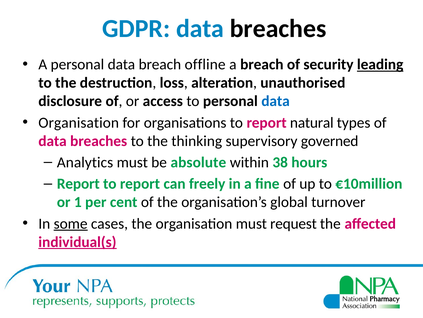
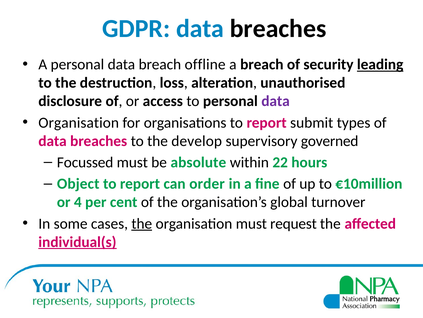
data colour: blue -> purple (276, 101)
natural: natural -> submit (312, 122)
thinking: thinking -> develop (197, 141)
Analytics: Analytics -> Focussed (85, 162)
38: 38 -> 22 (280, 162)
Report: Report -> Object (78, 183)
freely: freely -> order (207, 183)
1: 1 -> 4 (78, 202)
some underline: present -> none (71, 223)
the underline: none -> present (142, 223)
